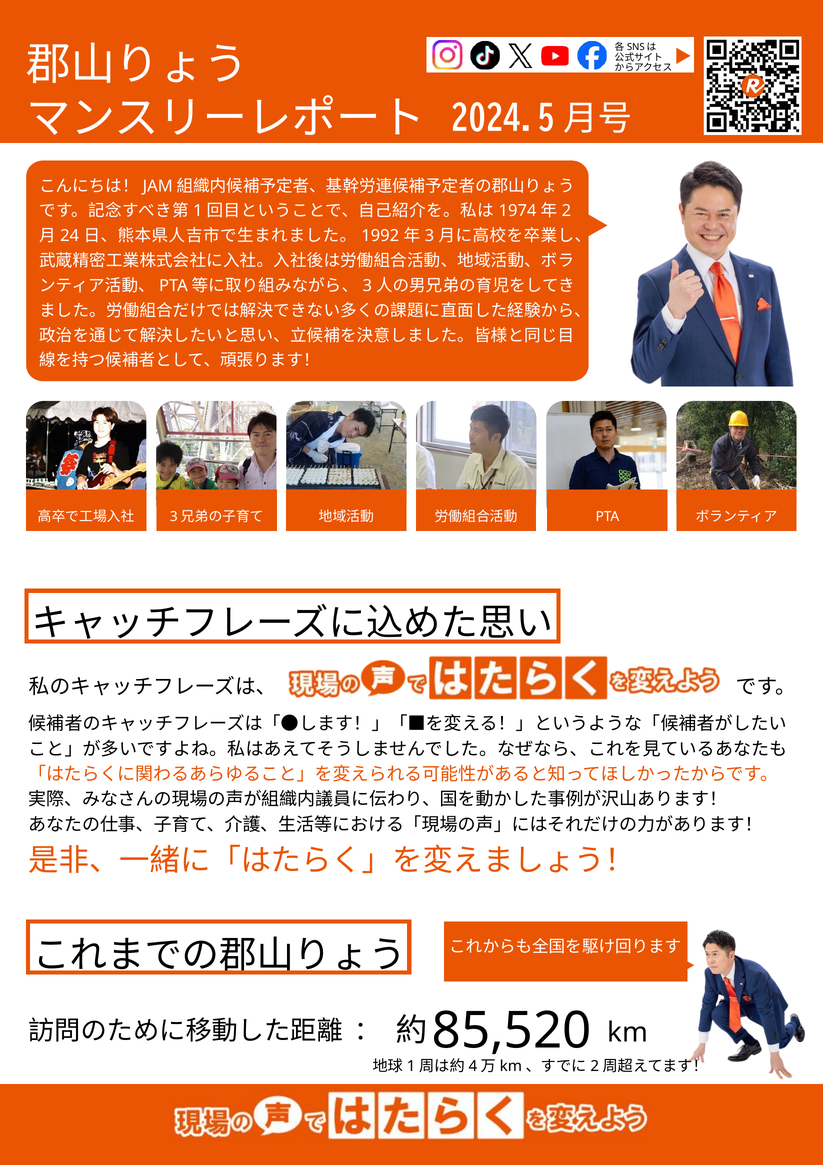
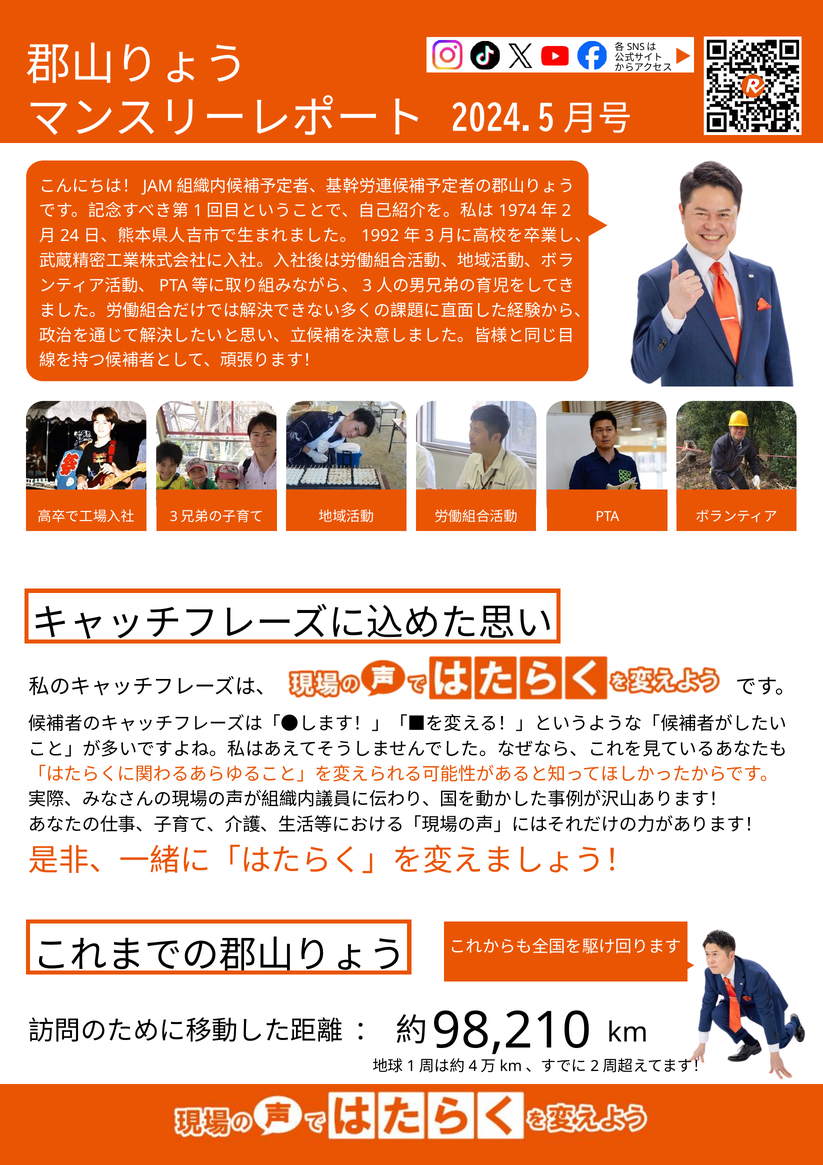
85,520: 85,520 -> 98,210 (512, 1031)
